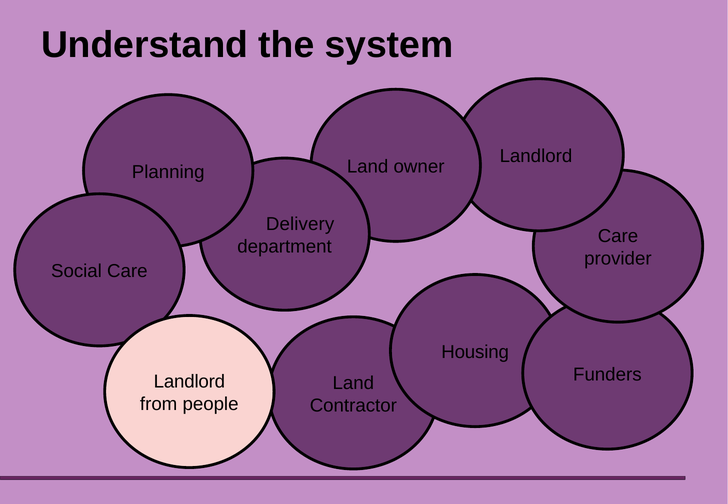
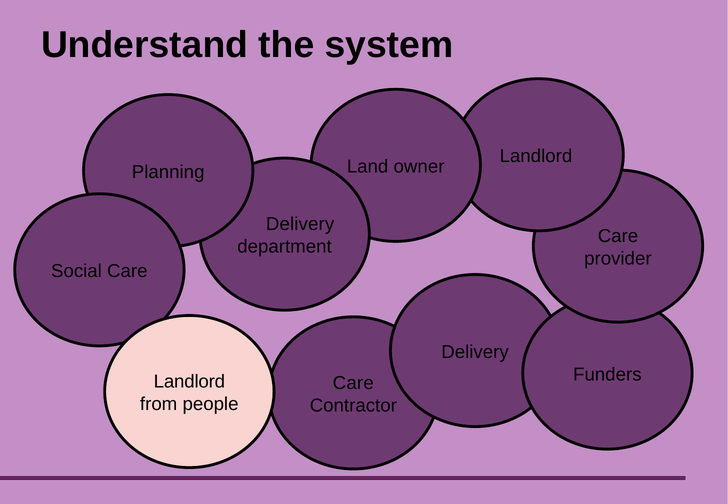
Housing: Housing -> Delivery (475, 352)
Land: Land -> Care (353, 383)
